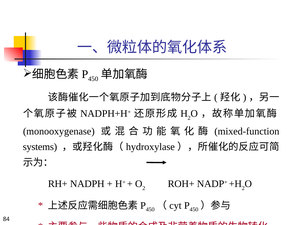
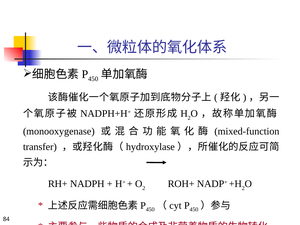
systems: systems -> transfer (40, 147)
